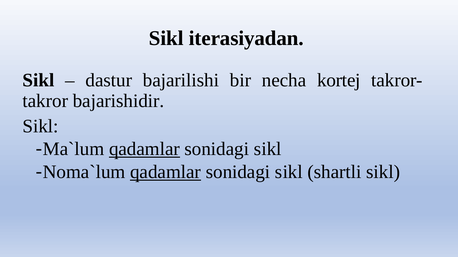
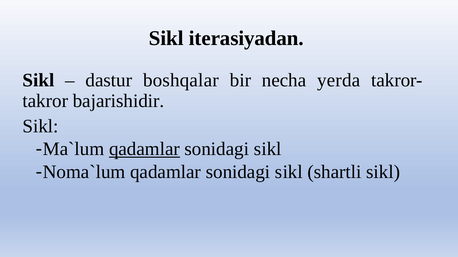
bajarilishi: bajarilishi -> boshqalar (181, 80)
kortej: kortej -> yerda (339, 80)
qadamlar underline: present -> none (166, 172)
